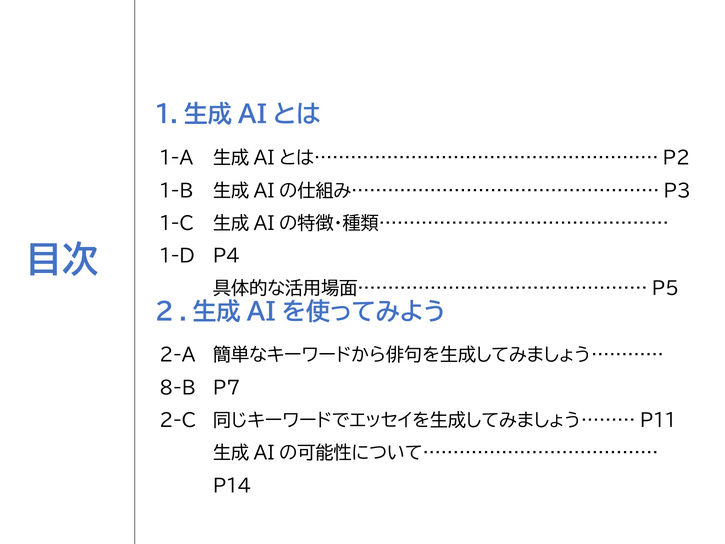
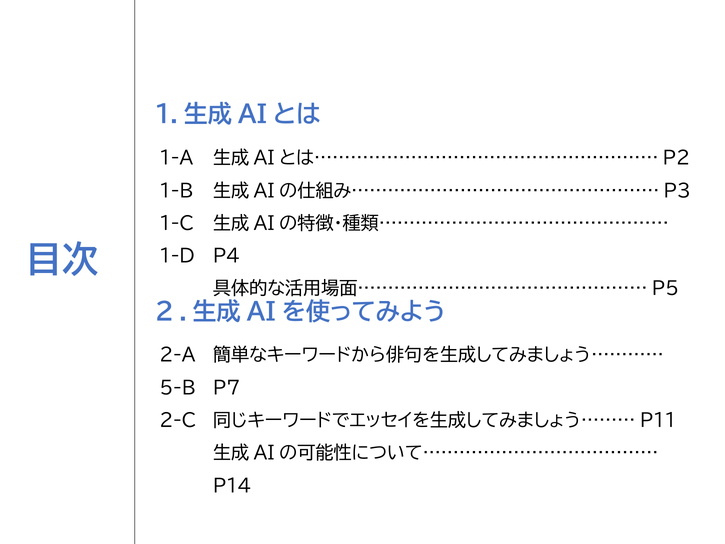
8-B: 8-B -> 5-B (178, 388)
